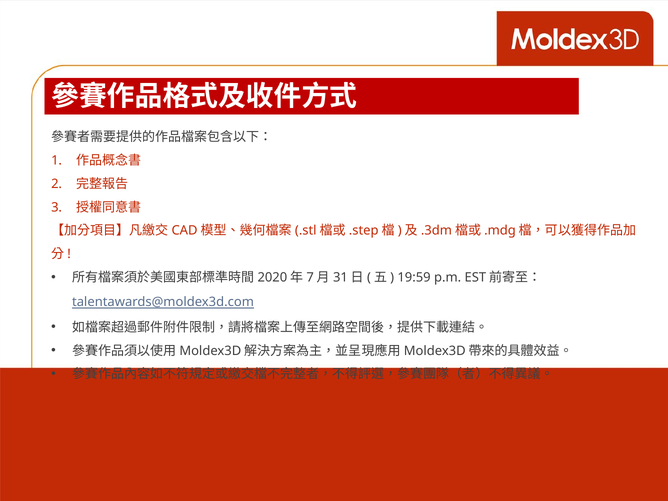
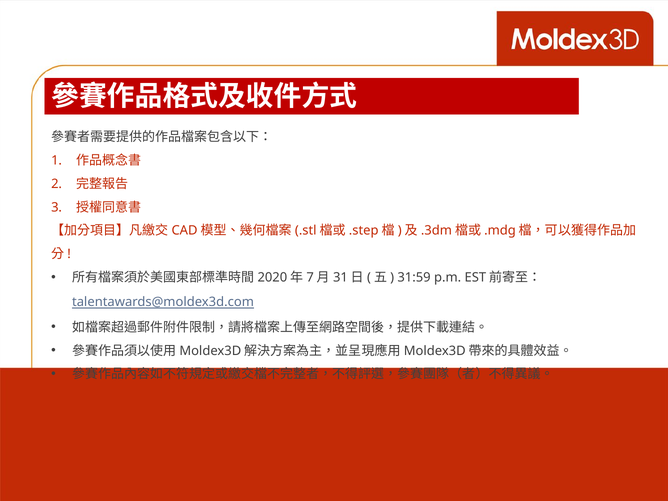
19:59: 19:59 -> 31:59 (414, 277)
